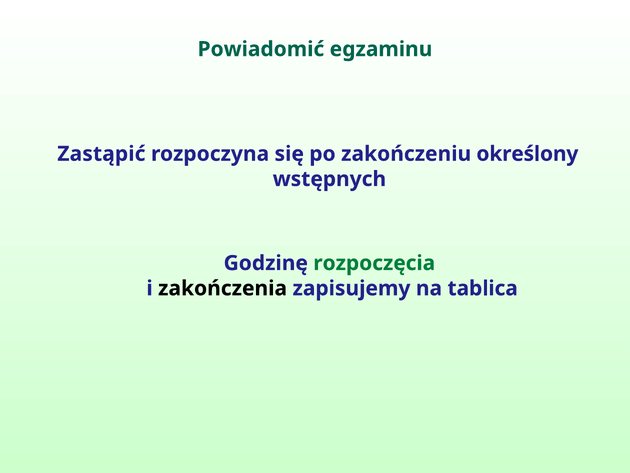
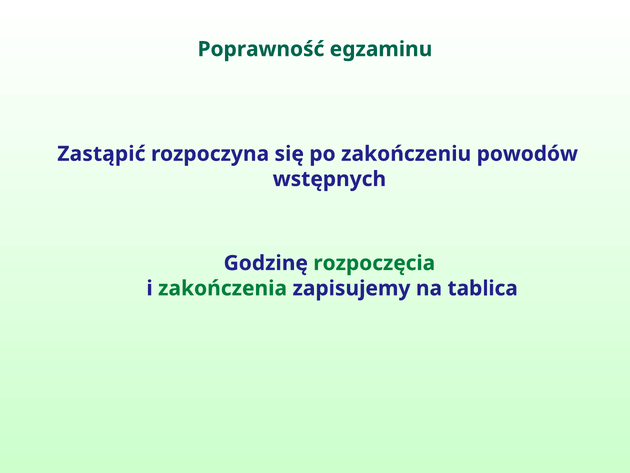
Powiadomić: Powiadomić -> Poprawność (261, 49)
określony: określony -> powodów (527, 154)
zakończenia colour: black -> green (223, 288)
